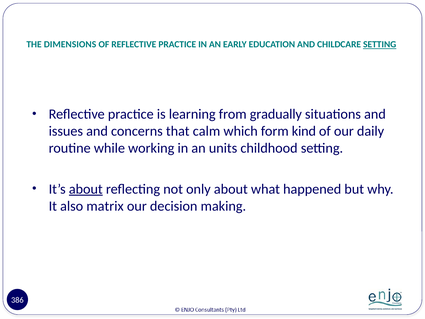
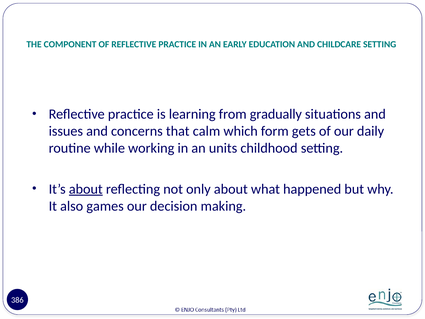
DIMENSIONS: DIMENSIONS -> COMPONENT (70, 44)
SETTING underline: present -> none (380, 44)
kind: kind -> gets (304, 131)
matrix: matrix -> games (105, 206)
